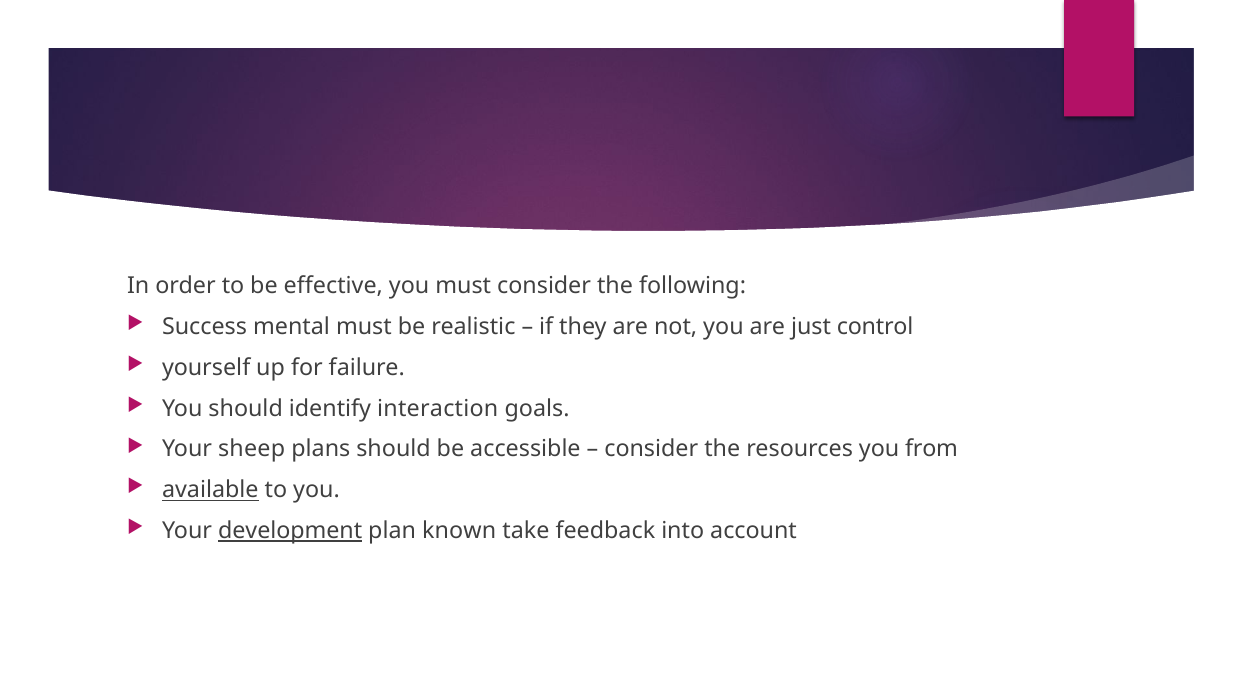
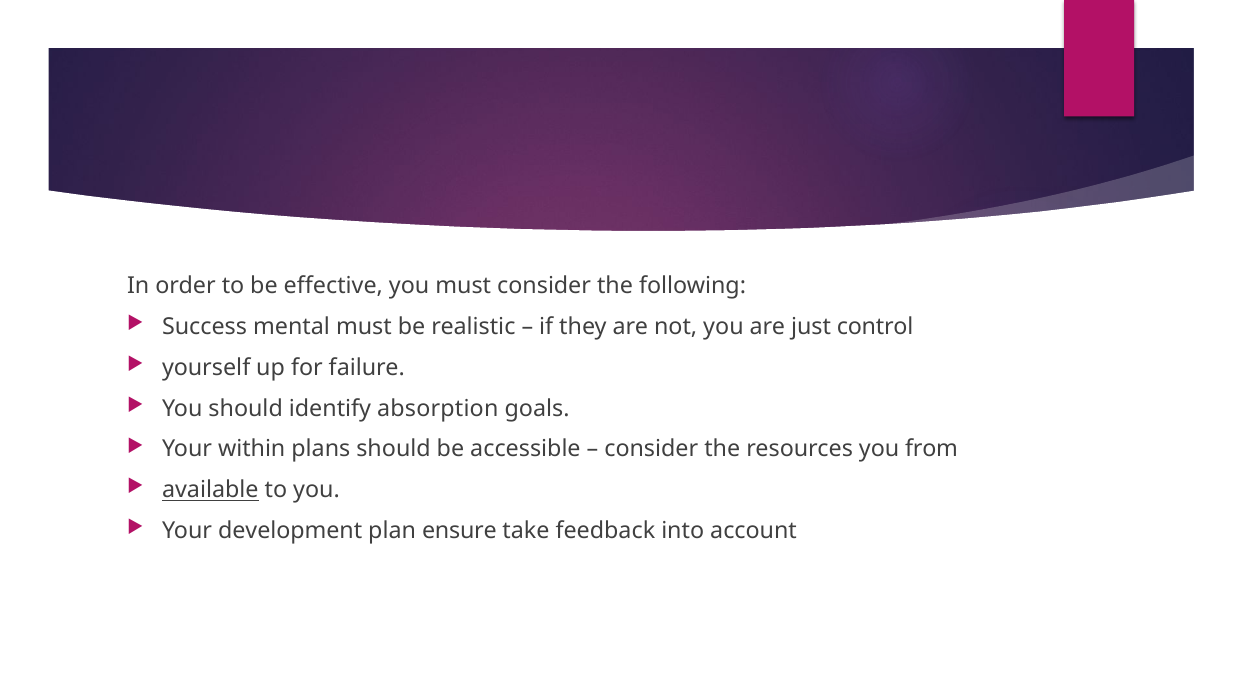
interaction: interaction -> absorption (438, 408)
sheep: sheep -> within (252, 449)
development underline: present -> none (290, 531)
known: known -> ensure (459, 531)
